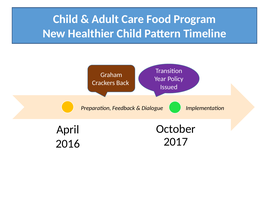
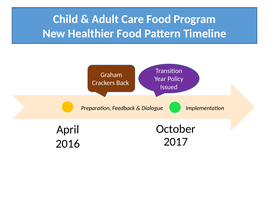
Healthier Child: Child -> Food (129, 33)
